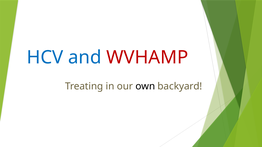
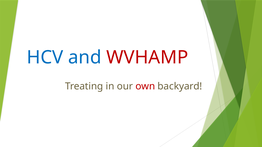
own colour: black -> red (145, 87)
